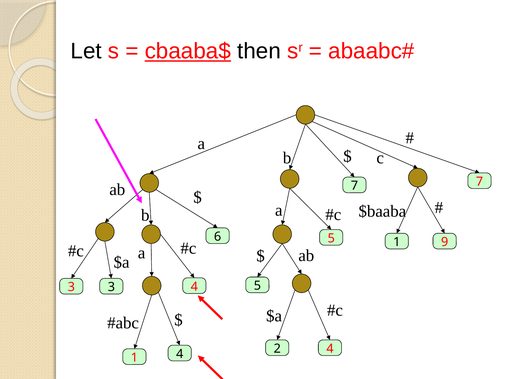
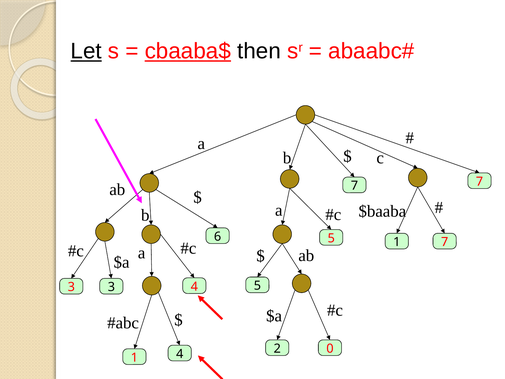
Let underline: none -> present (86, 51)
1 9: 9 -> 7 (445, 242)
2 4: 4 -> 0 (330, 348)
